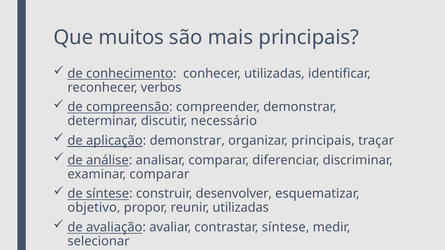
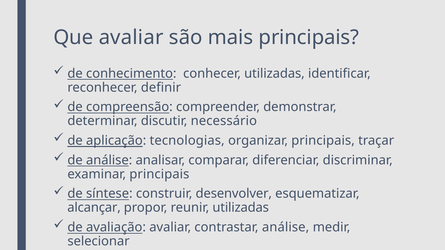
Que muitos: muitos -> avaliar (131, 37)
verbos: verbos -> definir (161, 88)
aplicação demonstrar: demonstrar -> tecnologias (187, 141)
examinar comparar: comparar -> principais (159, 174)
objetivo: objetivo -> alcançar (94, 208)
contrastar síntese: síntese -> análise (286, 228)
